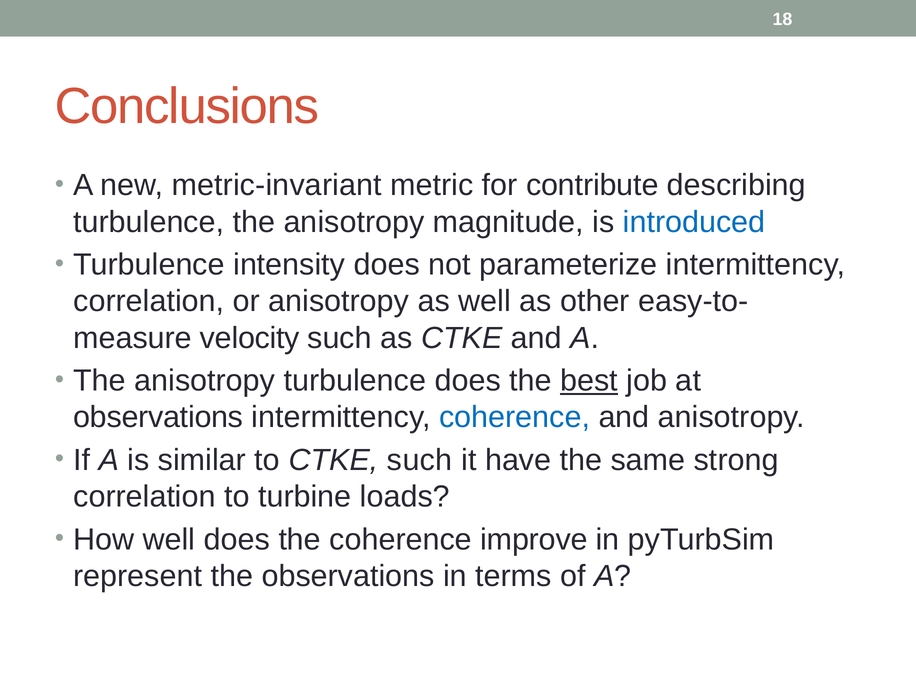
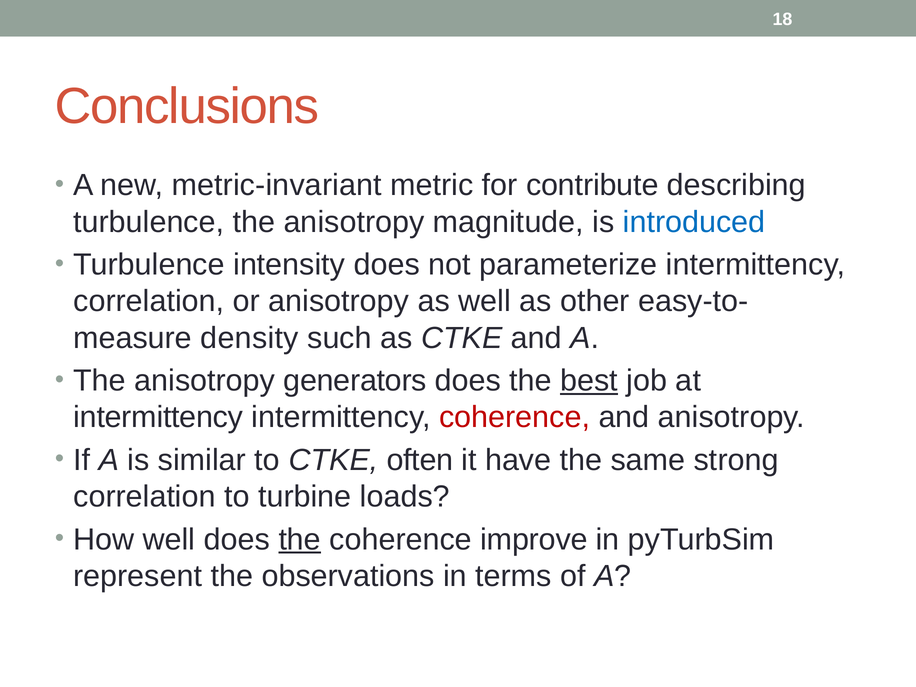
velocity: velocity -> density (250, 338)
anisotropy turbulence: turbulence -> generators (355, 381)
observations: observations -> intermittency (158, 417)
coherence colour: blue -> red (515, 417)
CTKE such: such -> often (420, 460)
the underline: none -> present (300, 539)
